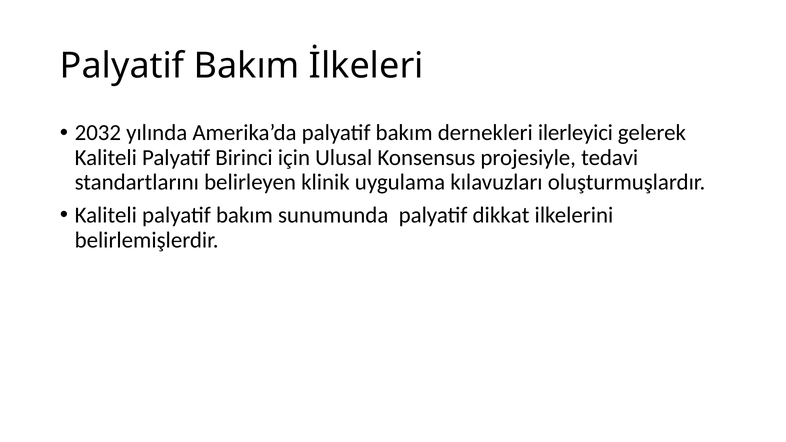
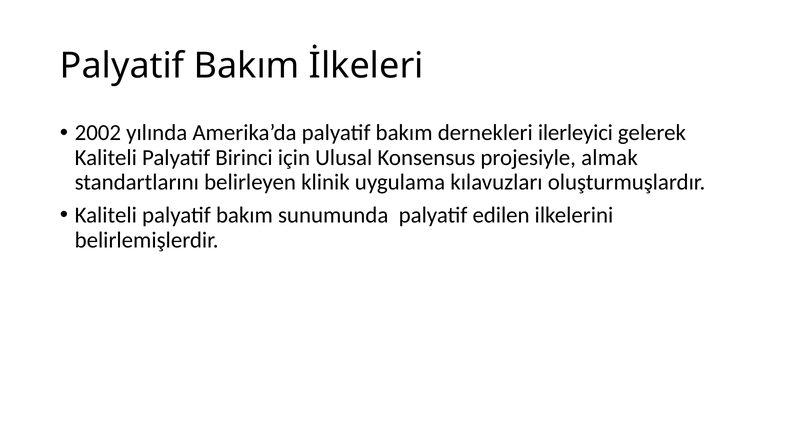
2032: 2032 -> 2002 (98, 133)
tedavi: tedavi -> almak (609, 158)
dikkat: dikkat -> edilen (501, 215)
